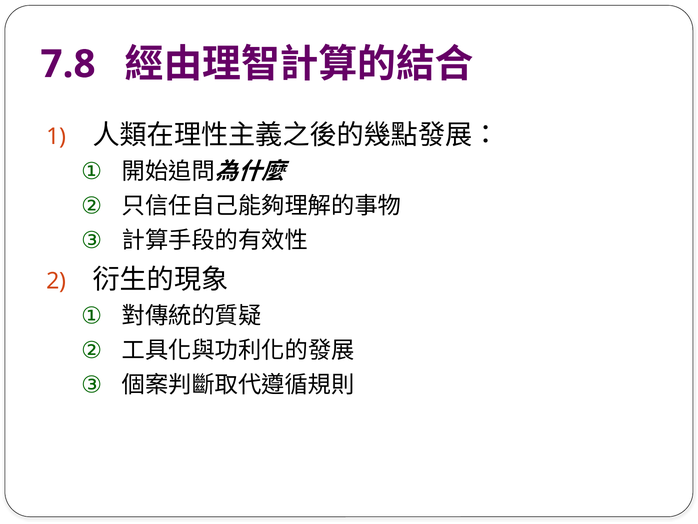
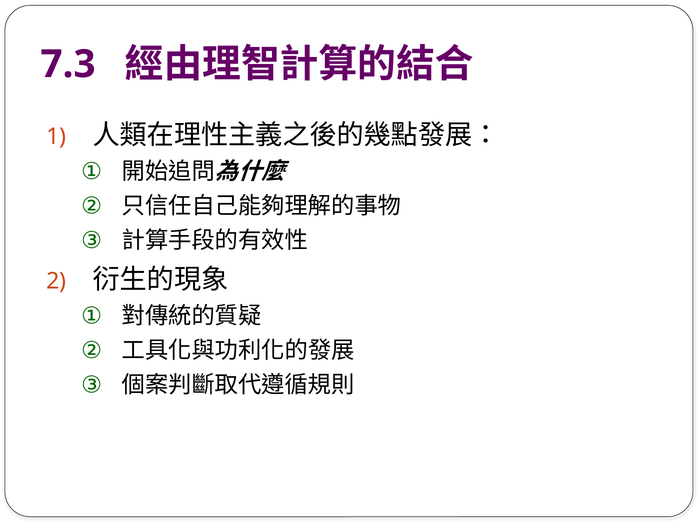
7.8: 7.8 -> 7.3 (68, 64)
